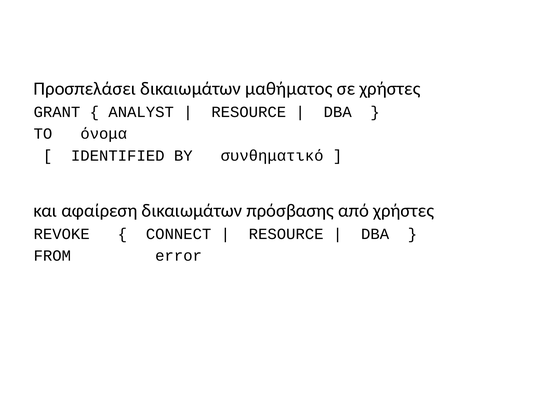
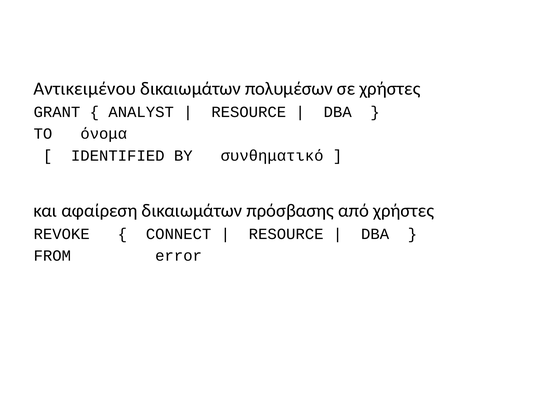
Προσπελάσει: Προσπελάσει -> Αντικειμένου (85, 89)
μαθήματος: μαθήματος -> πολυμέσων (289, 89)
